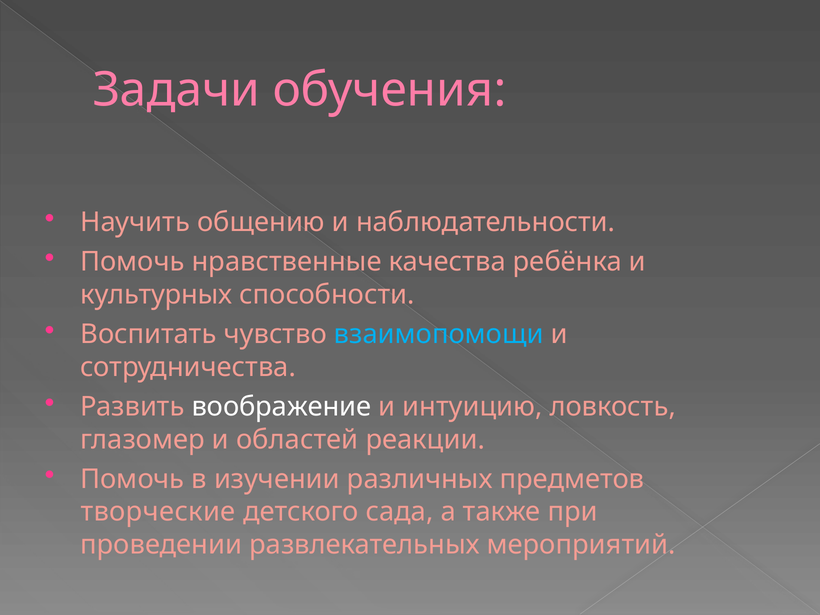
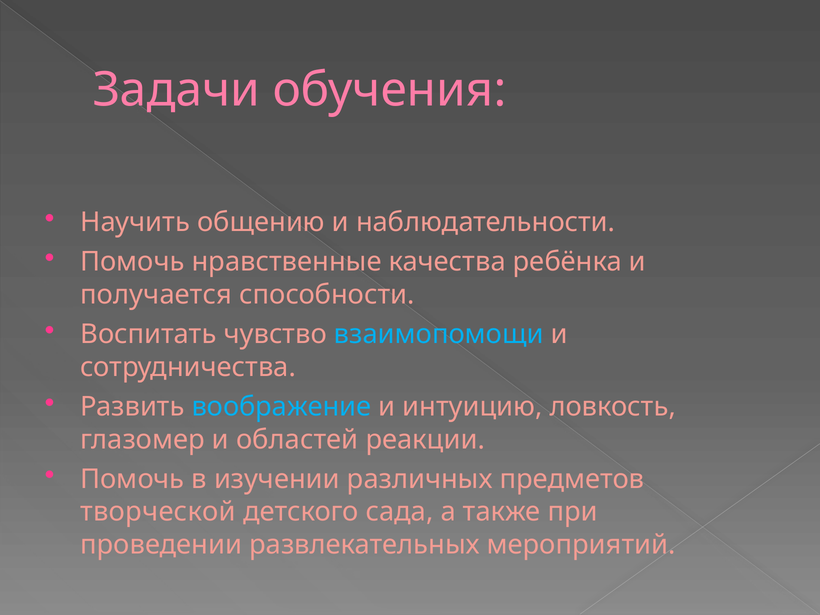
культурных: культурных -> получается (156, 295)
воображение colour: white -> light blue (281, 407)
творческие: творческие -> творческой (158, 512)
